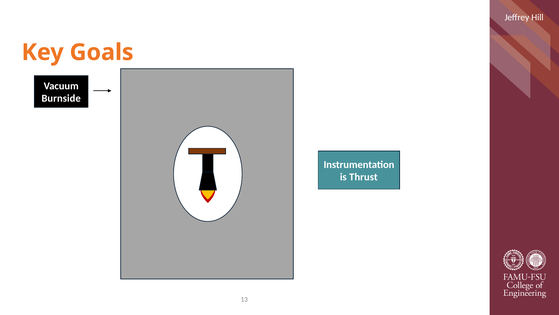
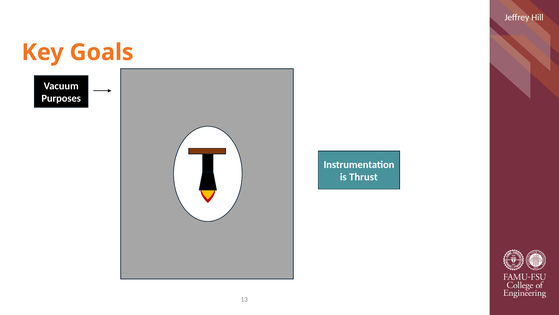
Burnside: Burnside -> Purposes (61, 98)
